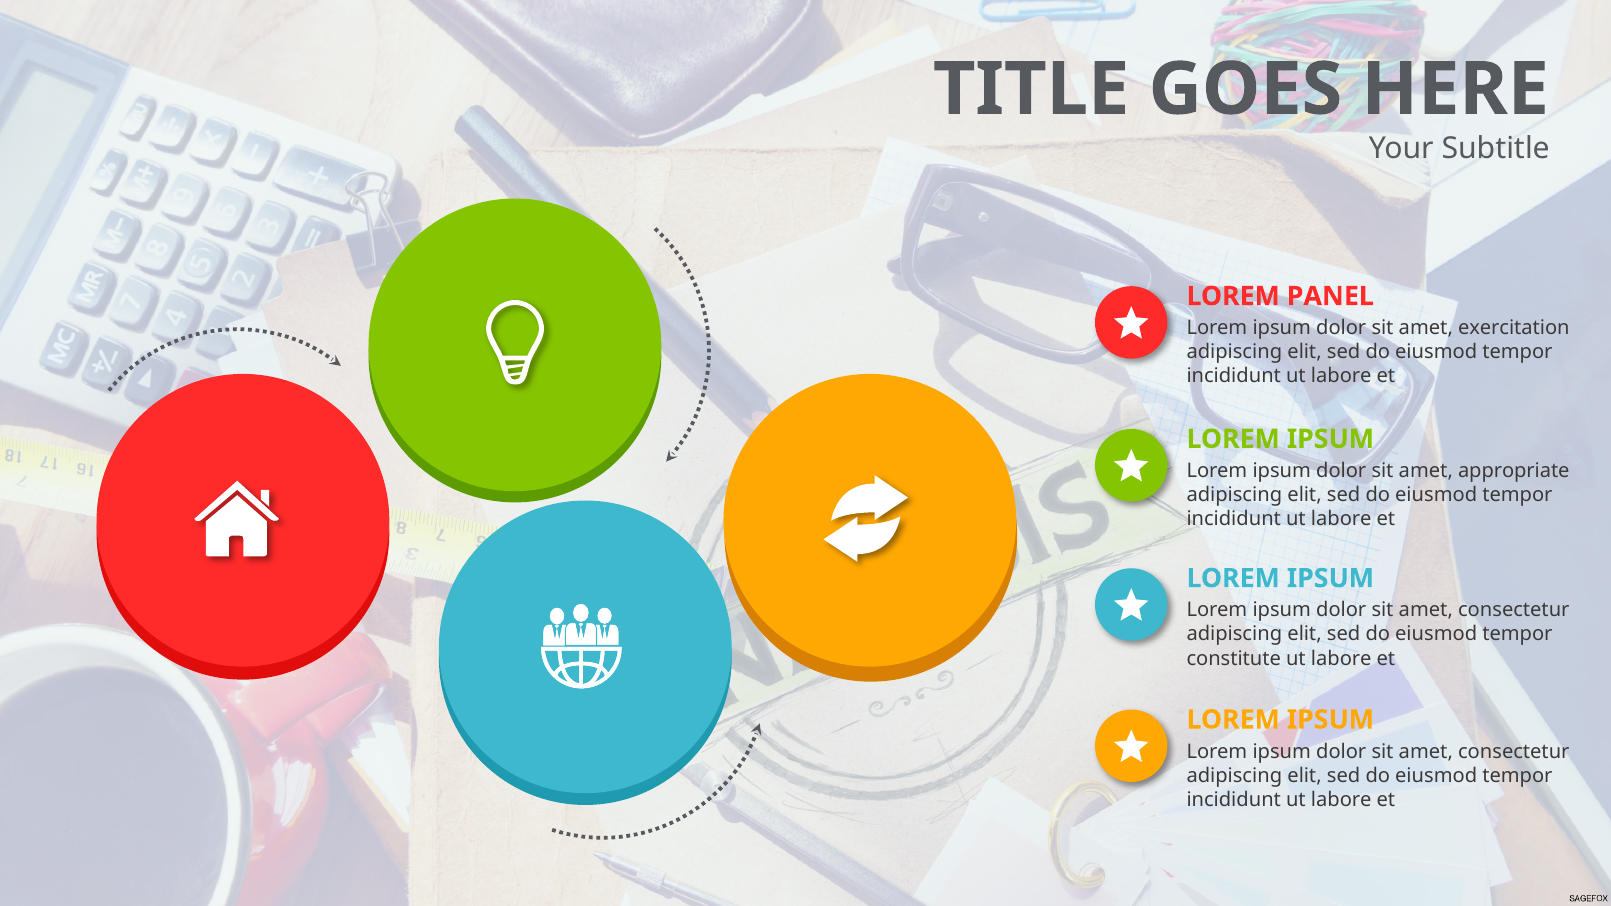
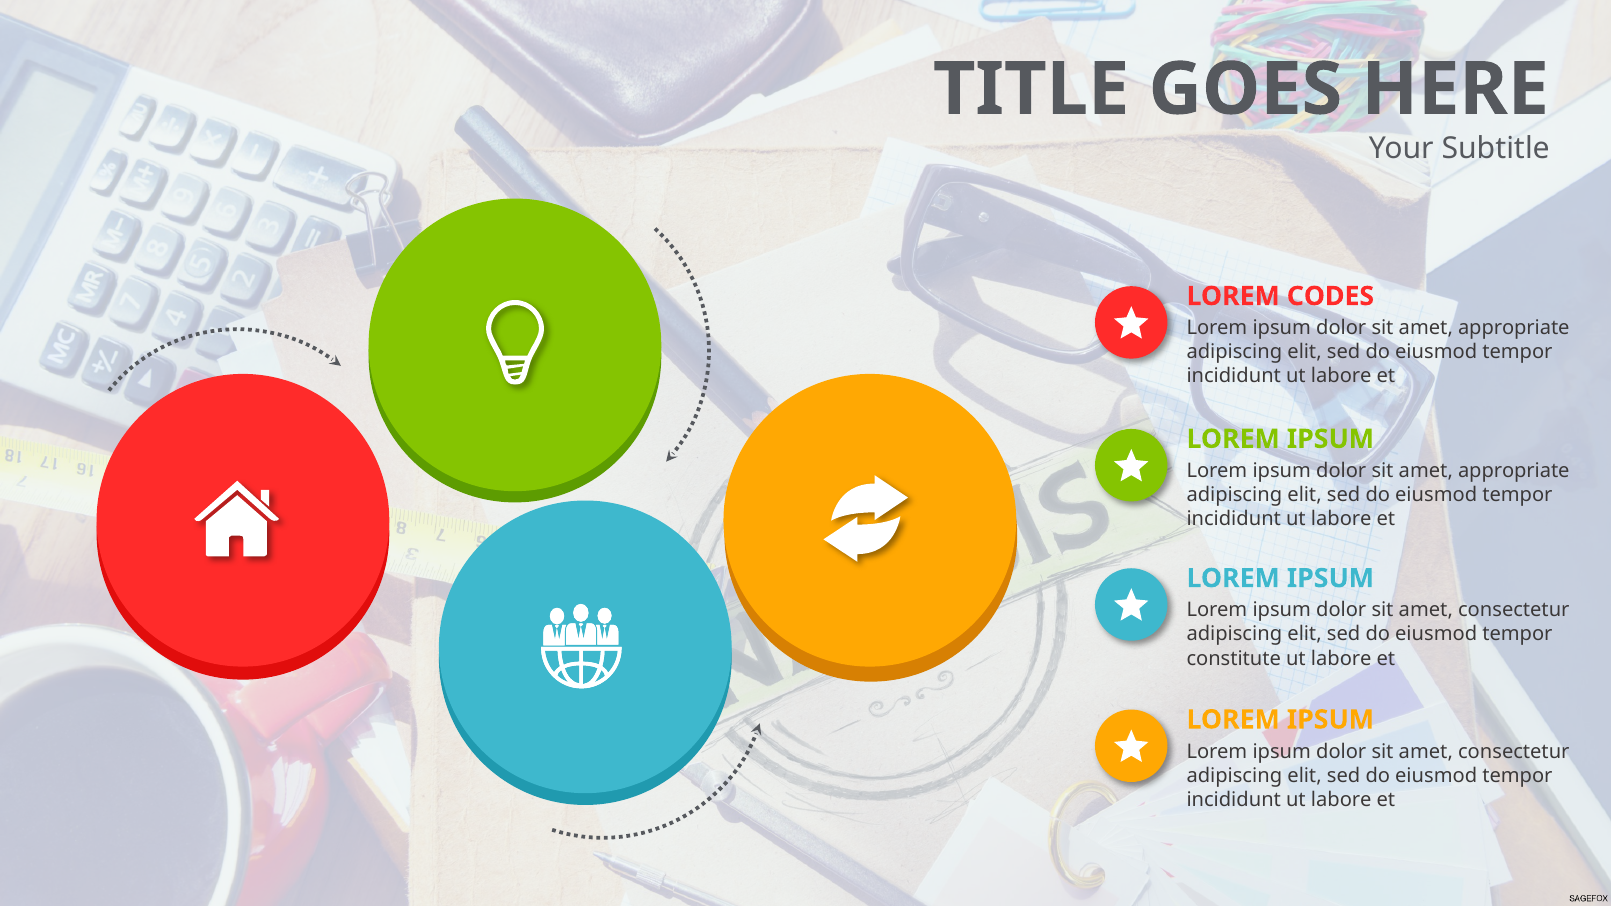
PANEL: PANEL -> CODES (1330, 296)
exercitation: exercitation -> appropriate (1514, 328)
